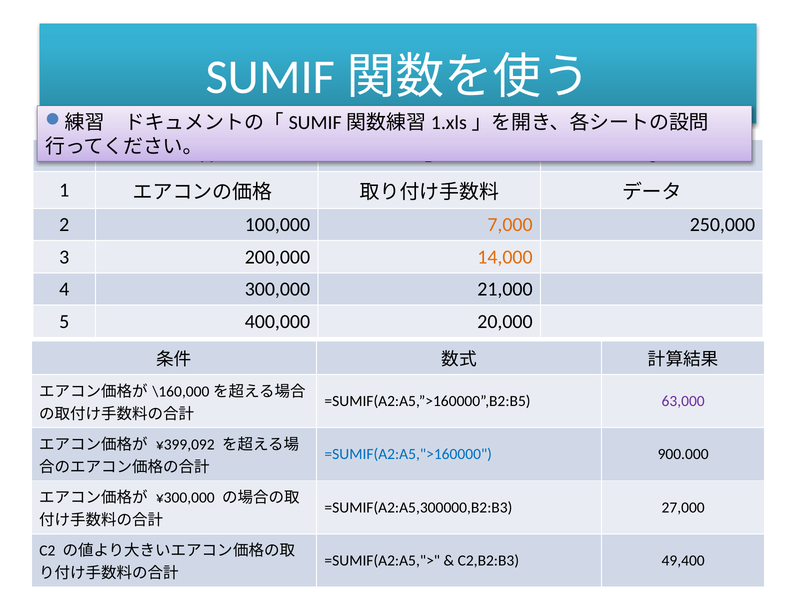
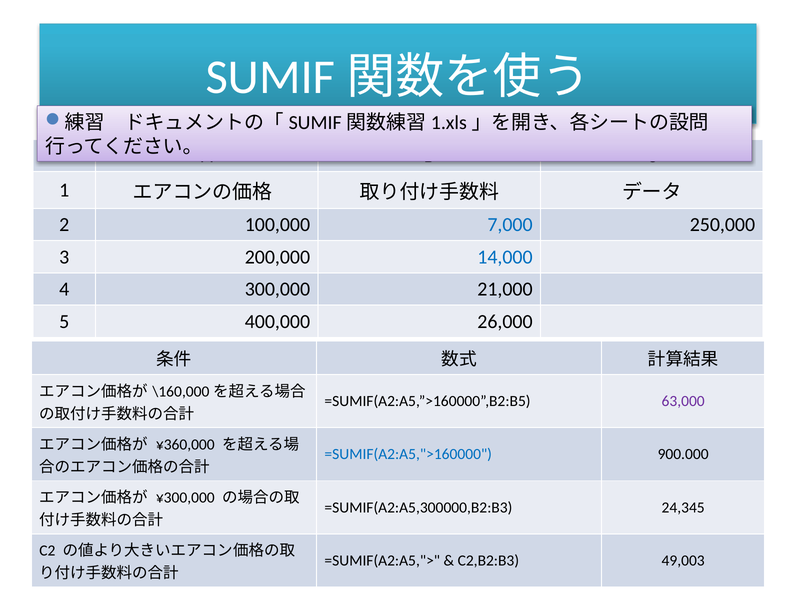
7,000 colour: orange -> blue (510, 225)
14,000 colour: orange -> blue (505, 257)
20,000: 20,000 -> 26,000 (505, 322)
¥399,092: ¥399,092 -> ¥360,000 (185, 445)
27,000: 27,000 -> 24,345 (683, 507)
49,400: 49,400 -> 49,003 (683, 561)
